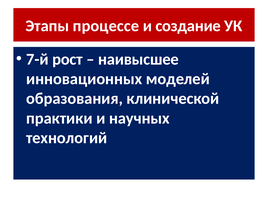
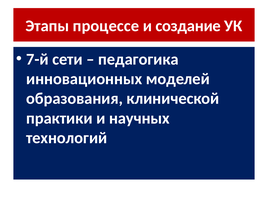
рост: рост -> сети (67, 59)
наивысшее: наивысшее -> педагогика (138, 59)
